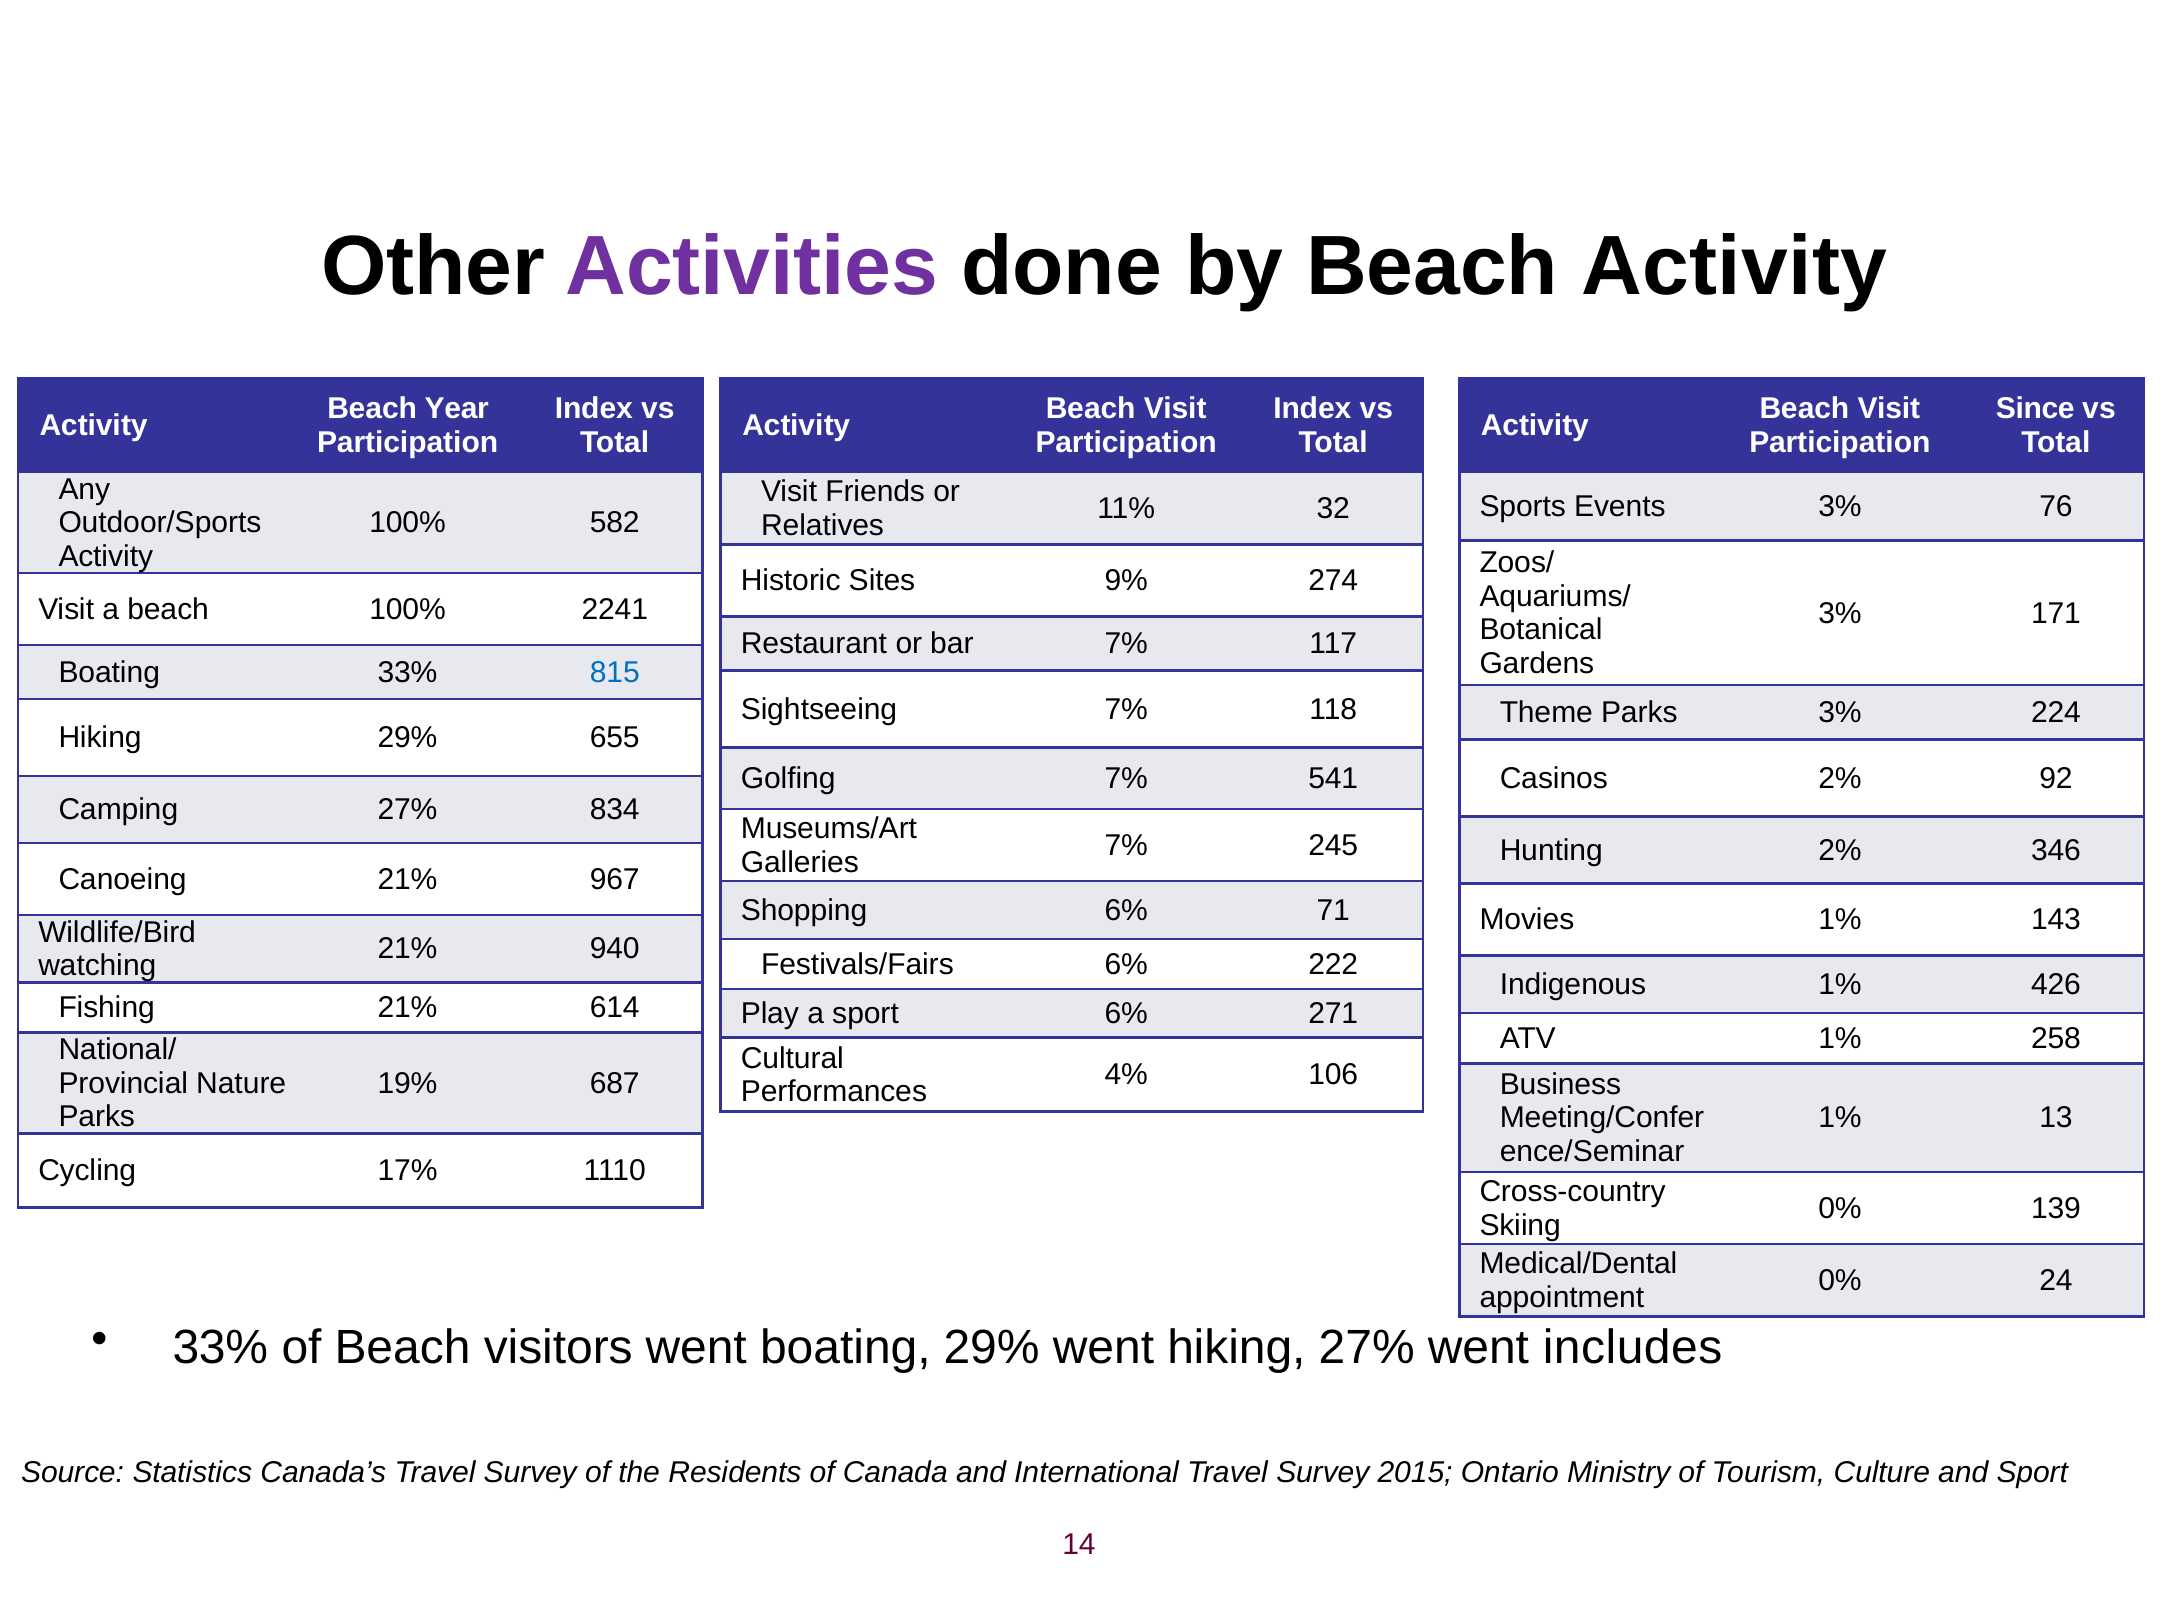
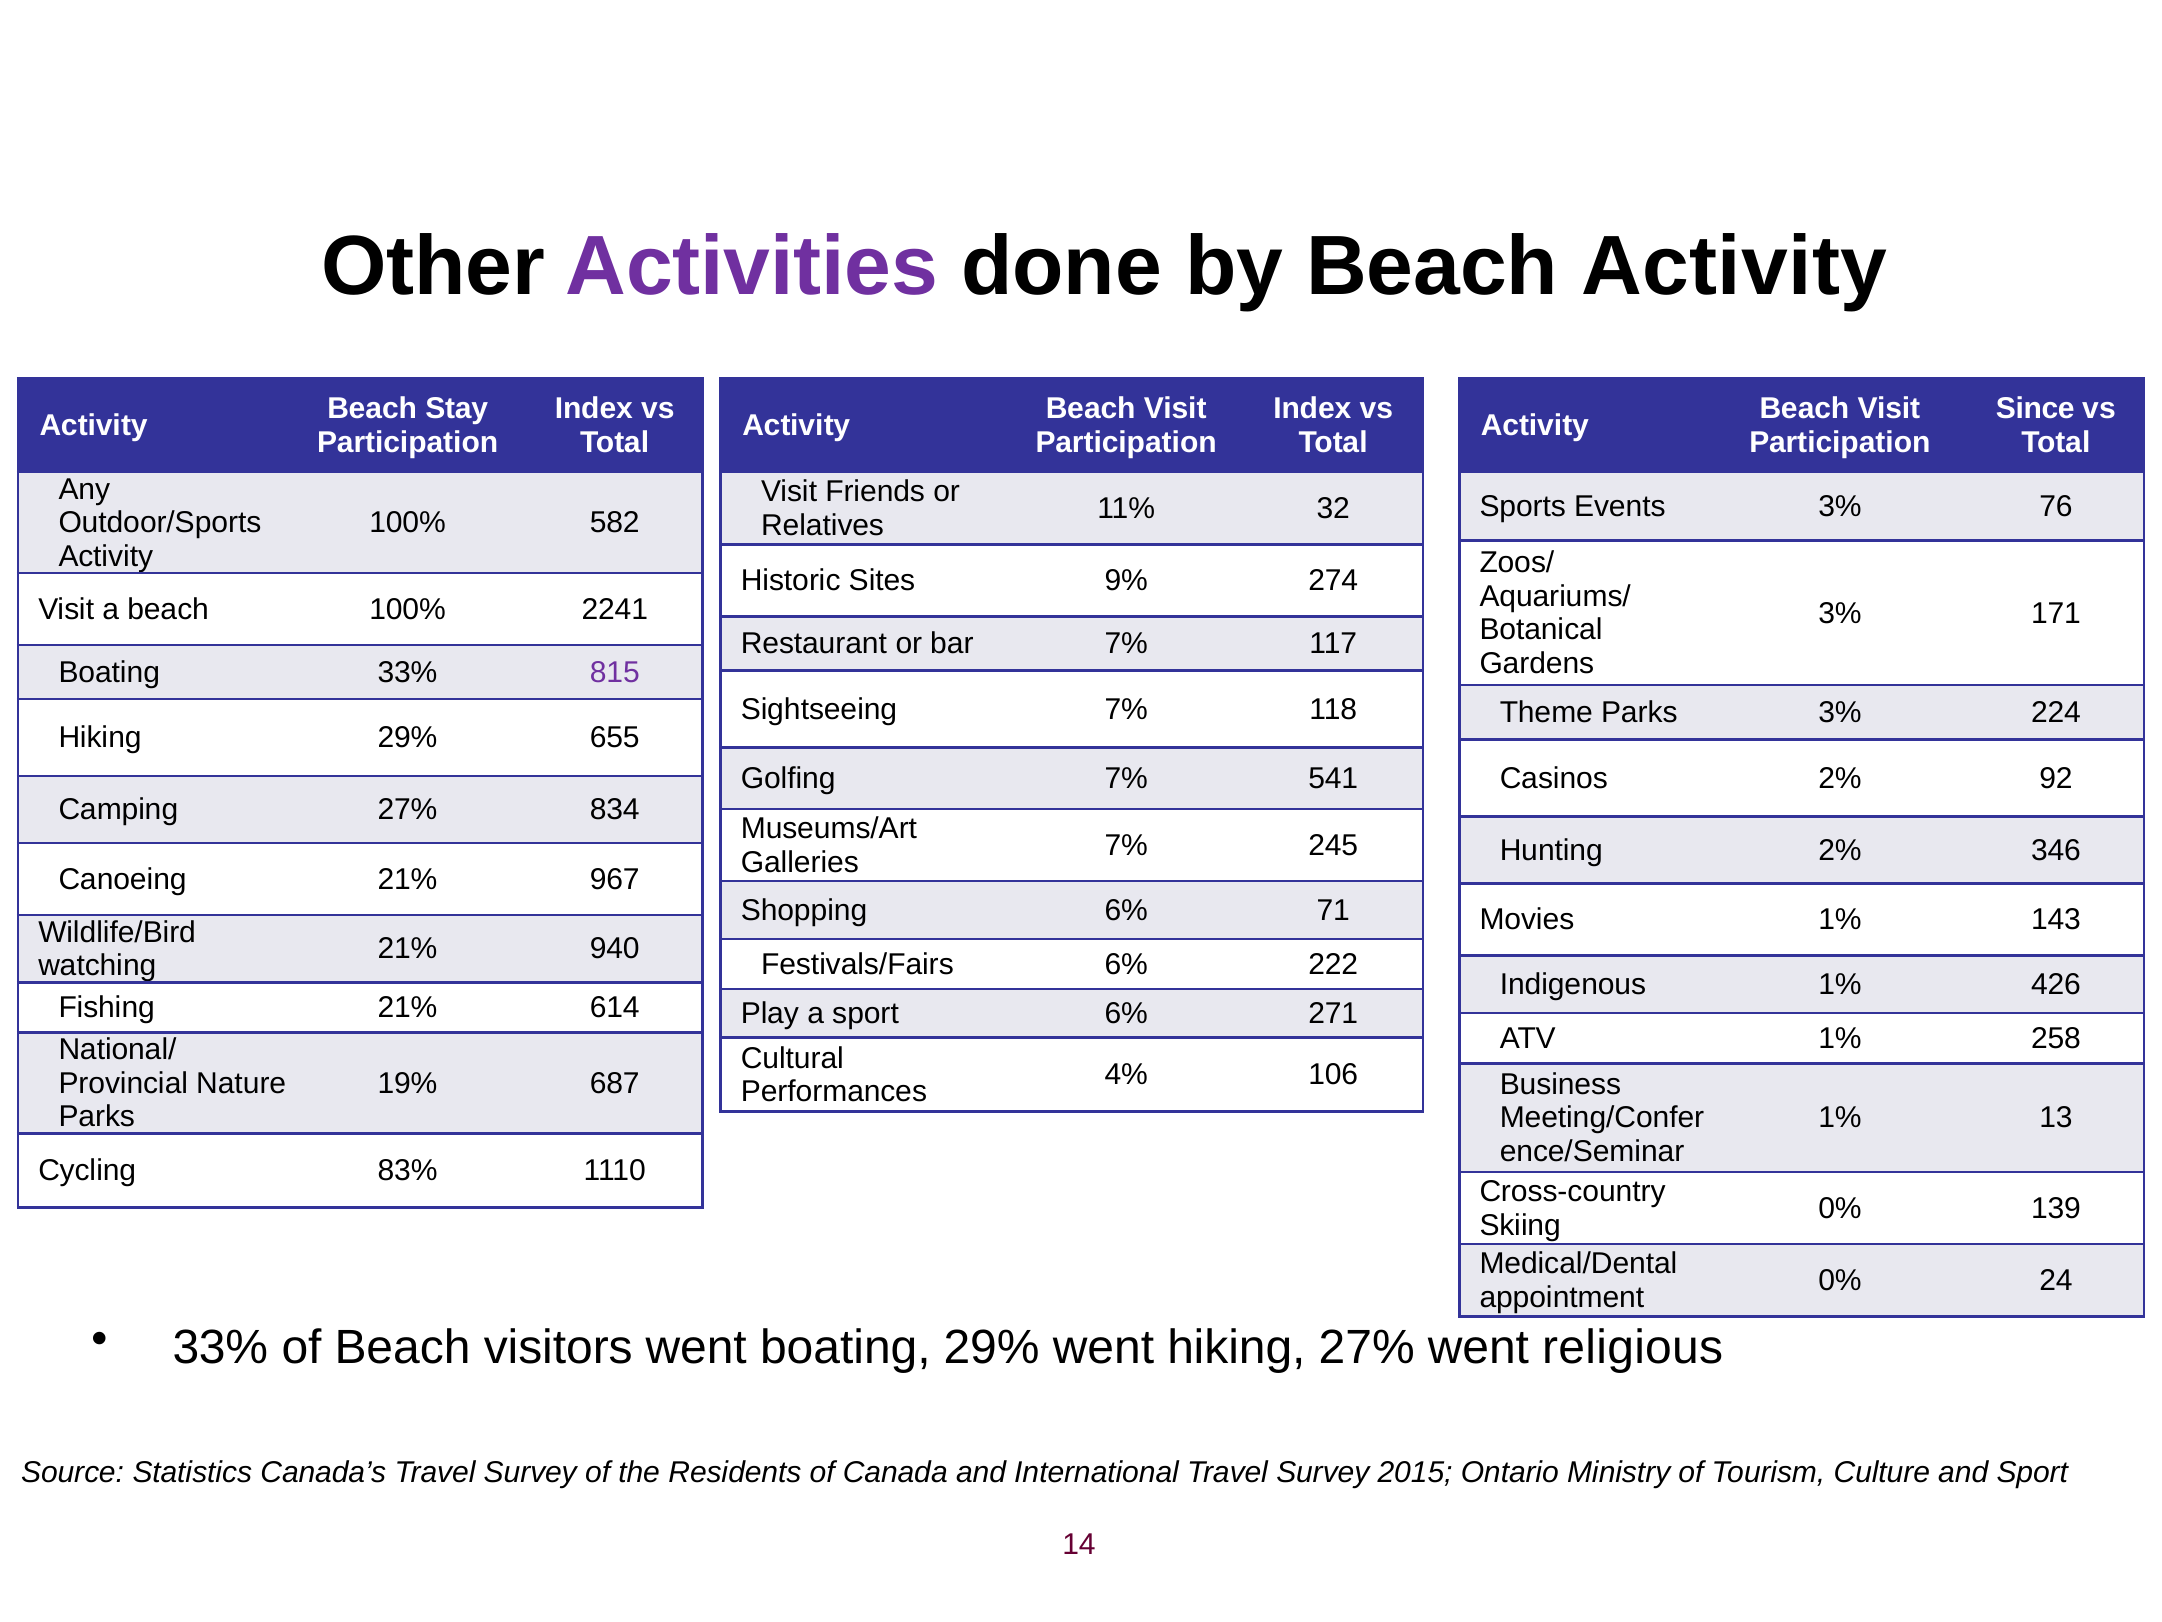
Year: Year -> Stay (457, 409)
815 colour: blue -> purple (615, 672)
17%: 17% -> 83% (408, 1171)
includes: includes -> religious (1633, 1347)
